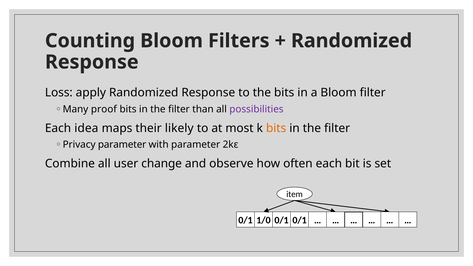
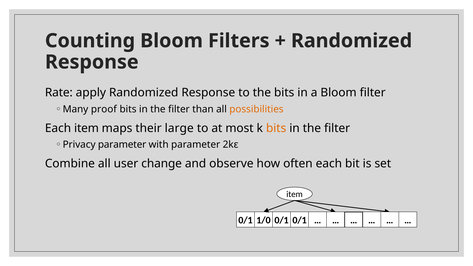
Loss: Loss -> Rate (59, 93)
possibilities colour: purple -> orange (256, 109)
Each idea: idea -> item (87, 128)
likely: likely -> large (179, 128)
